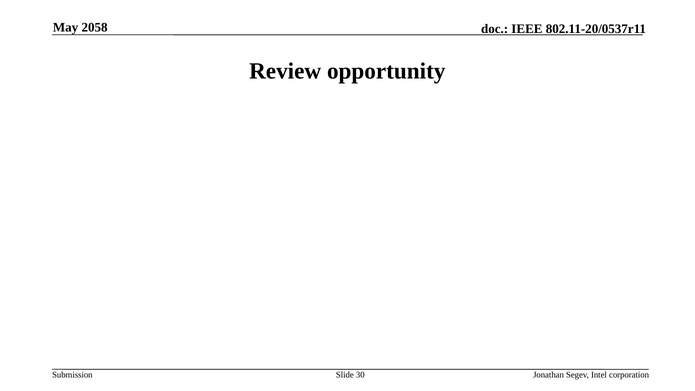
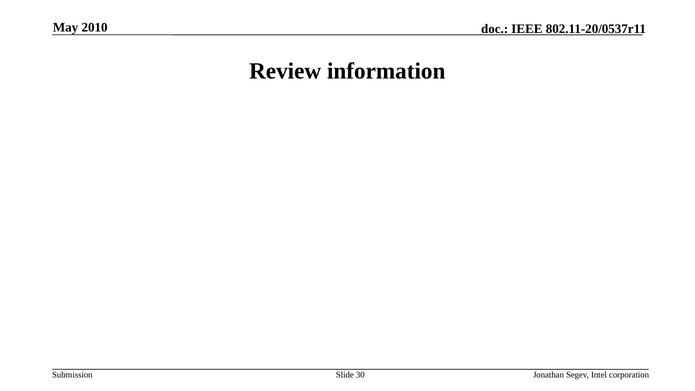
2058: 2058 -> 2010 (95, 28)
opportunity: opportunity -> information (386, 71)
